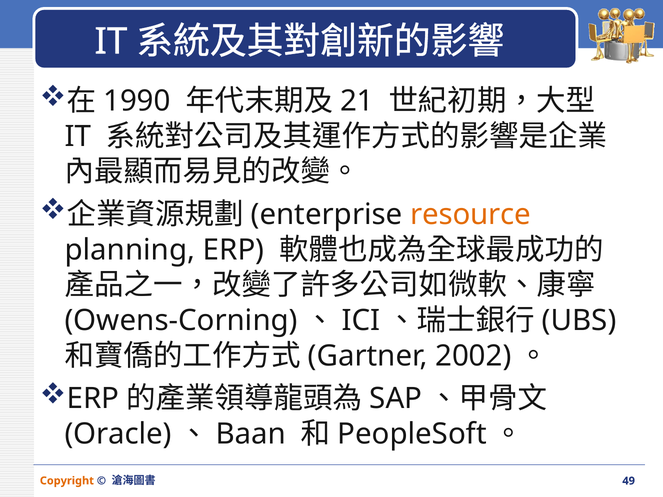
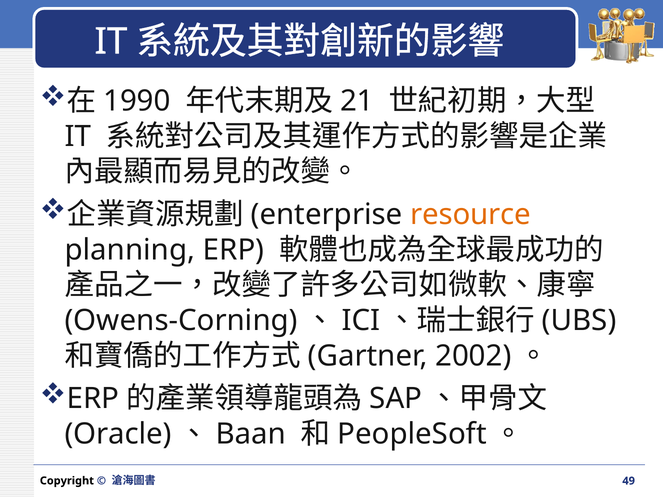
Copyright colour: orange -> black (67, 481)
